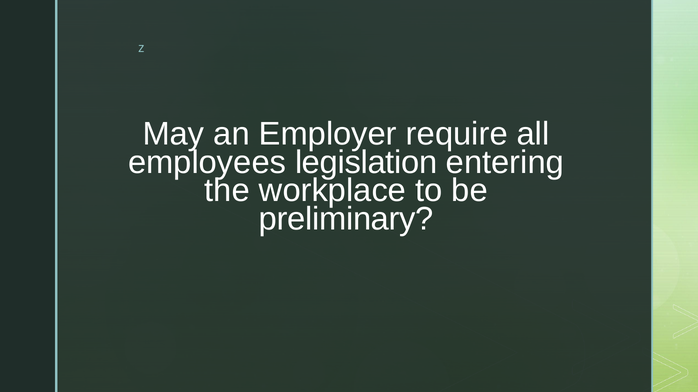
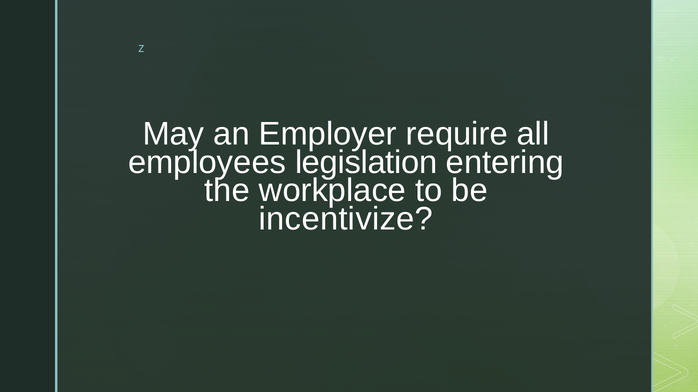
preliminary: preliminary -> incentivize (346, 219)
